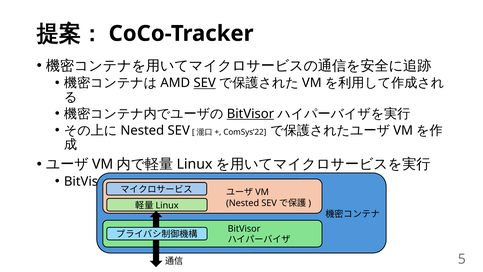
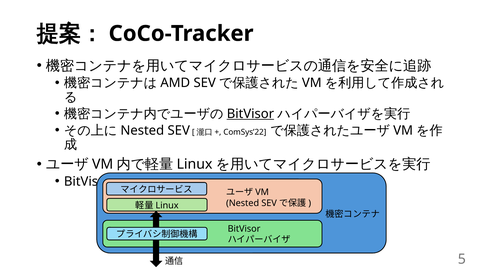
SEV underline: present -> none (205, 83)
